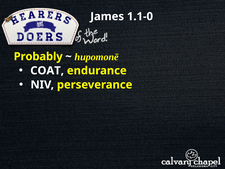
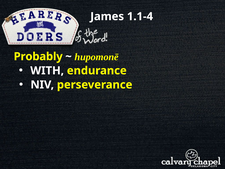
1.1-0: 1.1-0 -> 1.1-4 (140, 16)
COAT: COAT -> WITH (47, 71)
